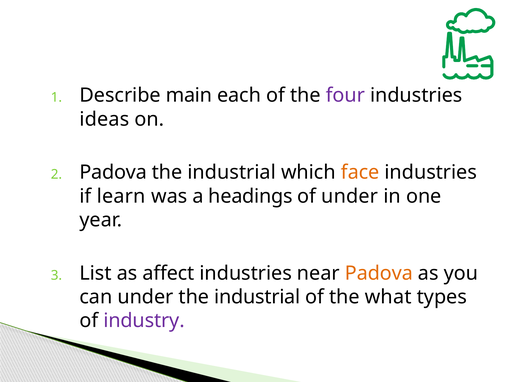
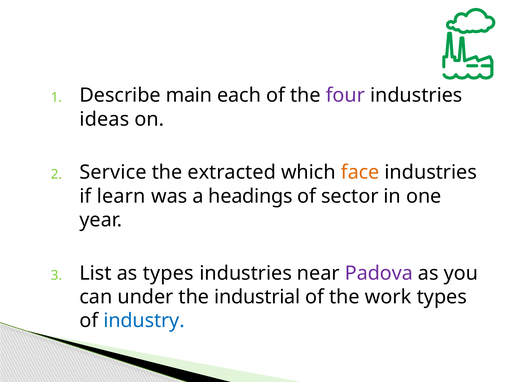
Padova: Padova -> Service (113, 173)
industrial: industrial -> extracted (232, 173)
of under: under -> sector (350, 196)
as affect: affect -> types (168, 274)
Padova colour: orange -> purple (379, 274)
what: what -> work (388, 297)
industry colour: purple -> blue (144, 321)
